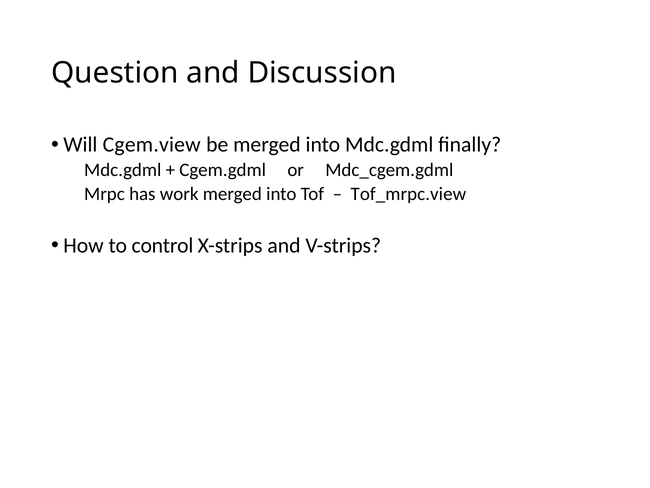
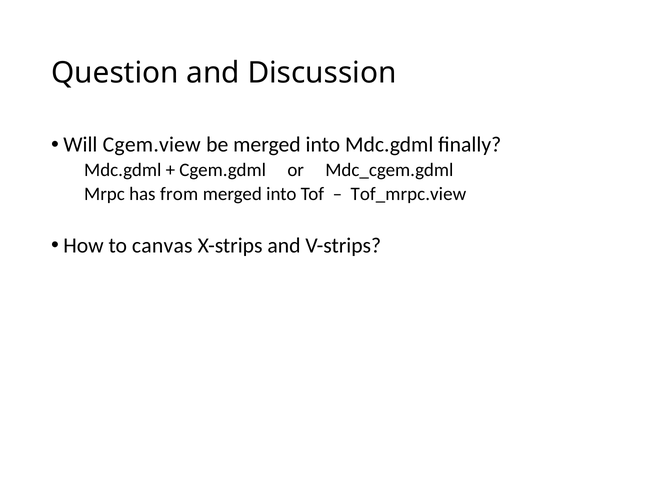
work: work -> from (179, 194)
control: control -> canvas (162, 245)
